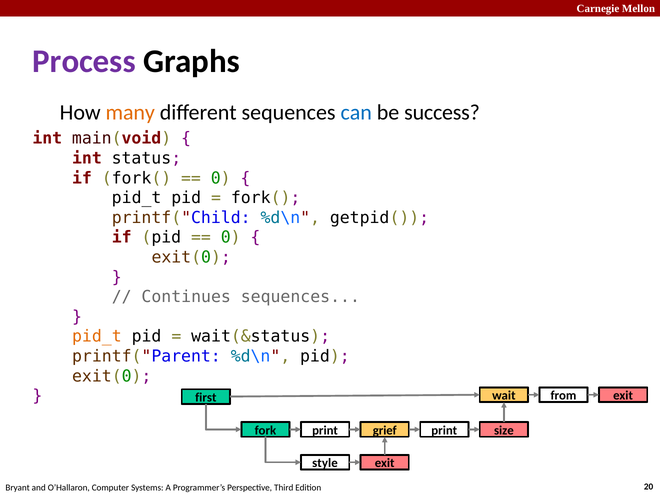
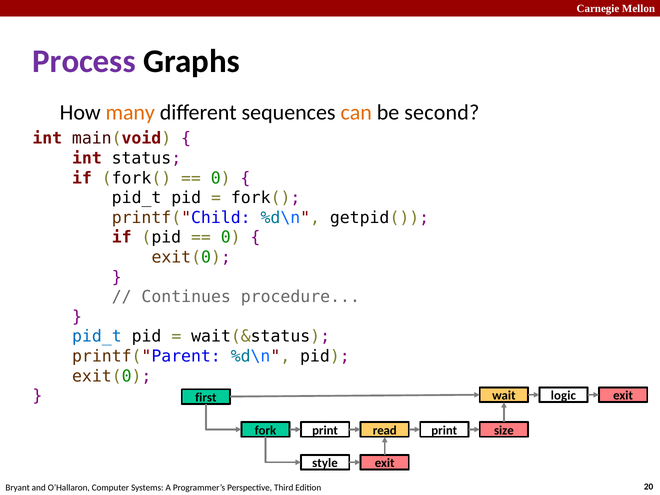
can colour: blue -> orange (356, 112)
success: success -> second (442, 112)
Continues sequences: sequences -> procedure (300, 297)
pid_t colour: orange -> blue (97, 337)
from: from -> logic (563, 396)
grief: grief -> read (385, 430)
